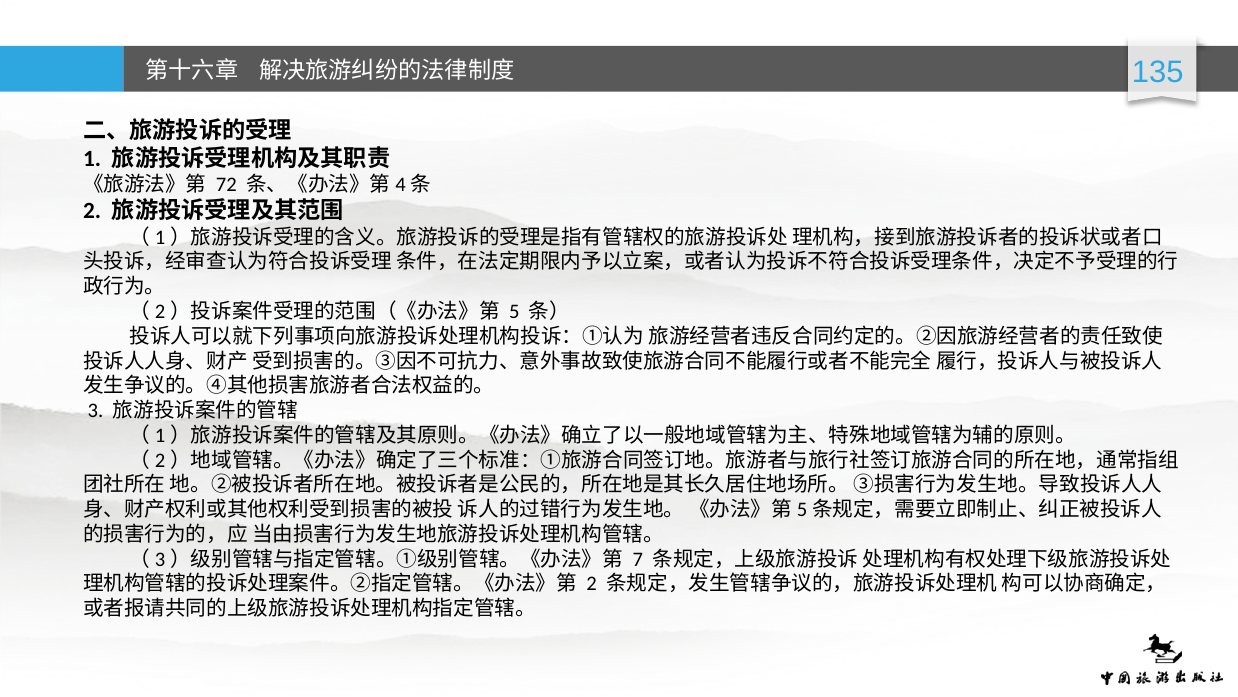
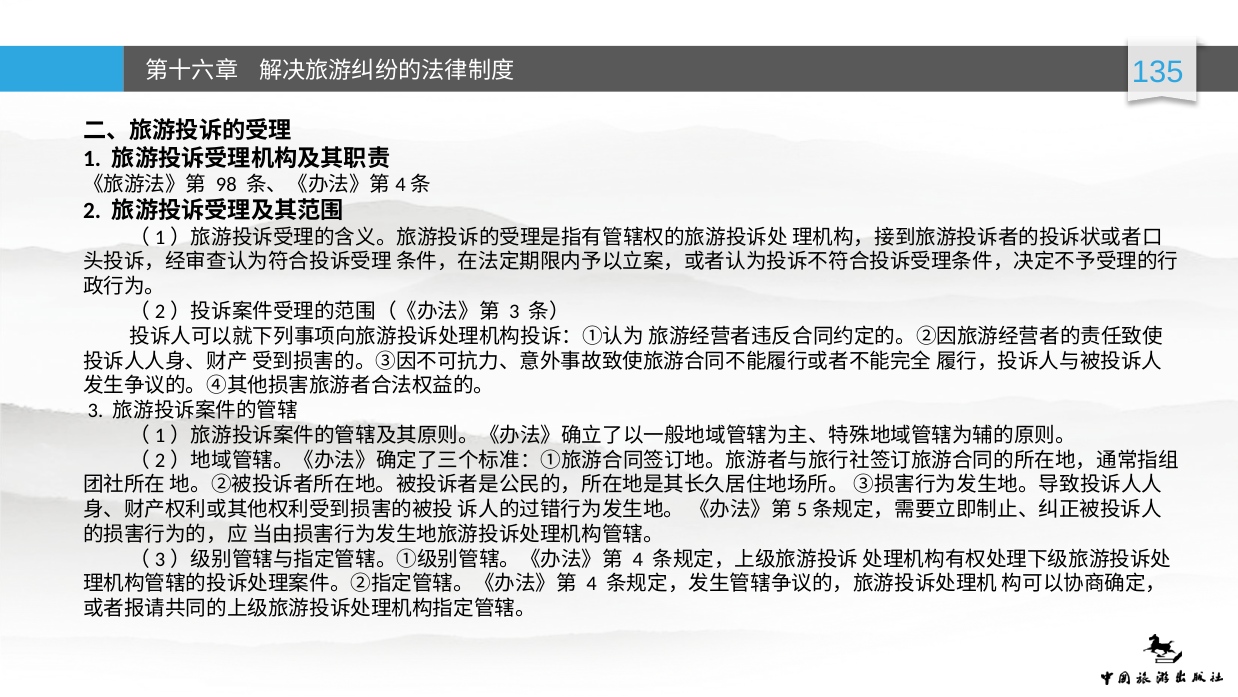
72: 72 -> 98 (226, 185)
5: 5 -> 3 (514, 311)
7: 7 -> 4 (638, 559)
2: 2 -> 4 (592, 584)
